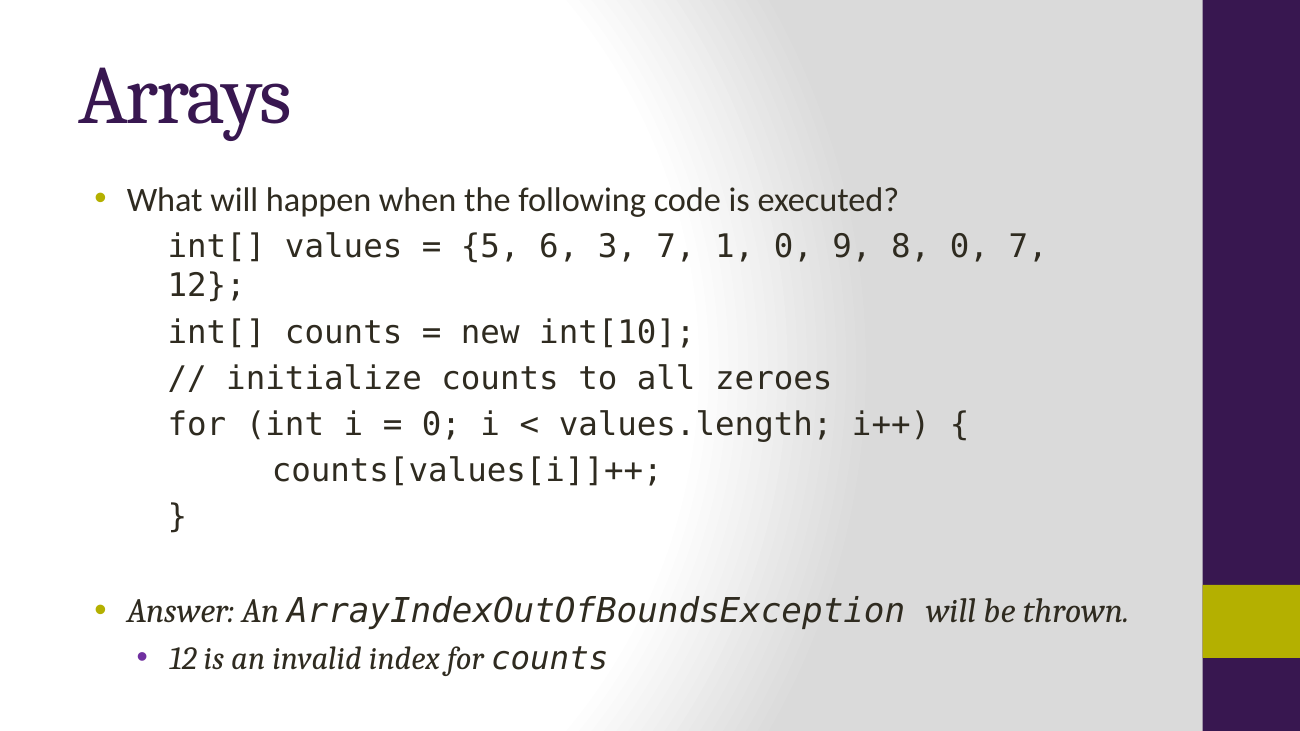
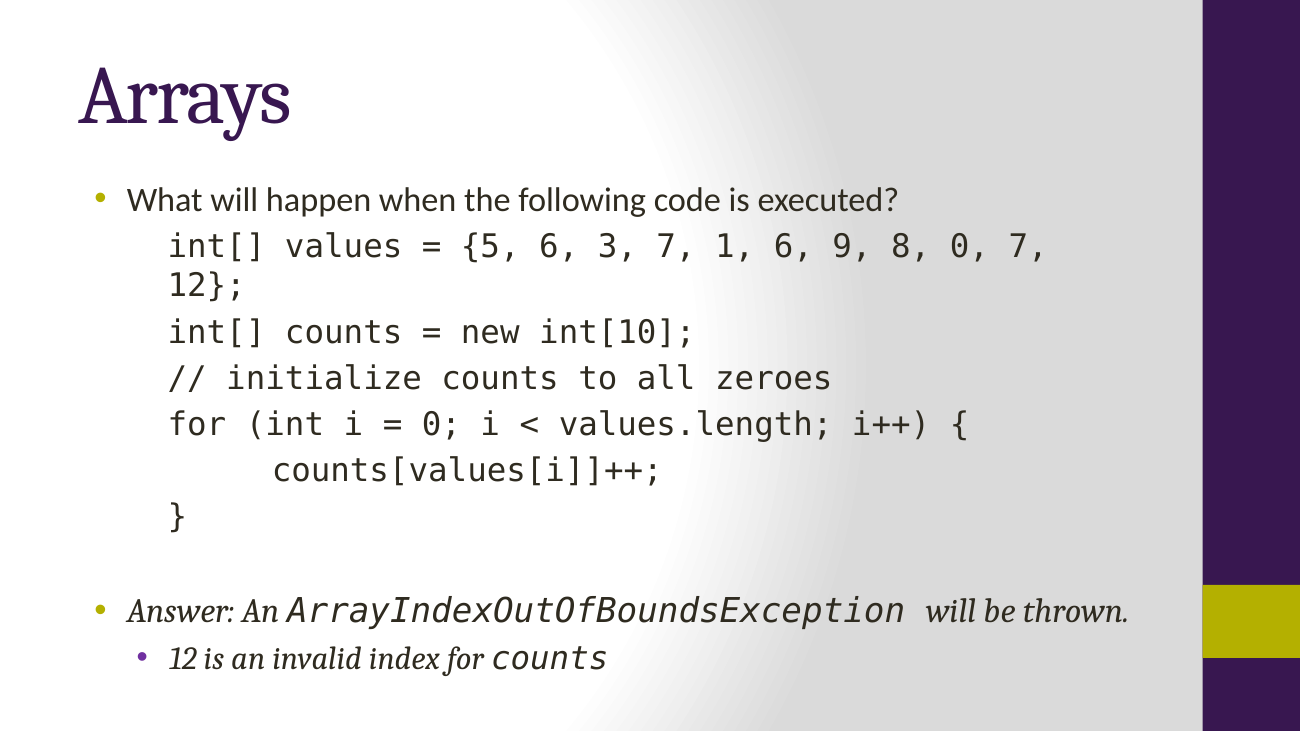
1 0: 0 -> 6 (793, 247)
